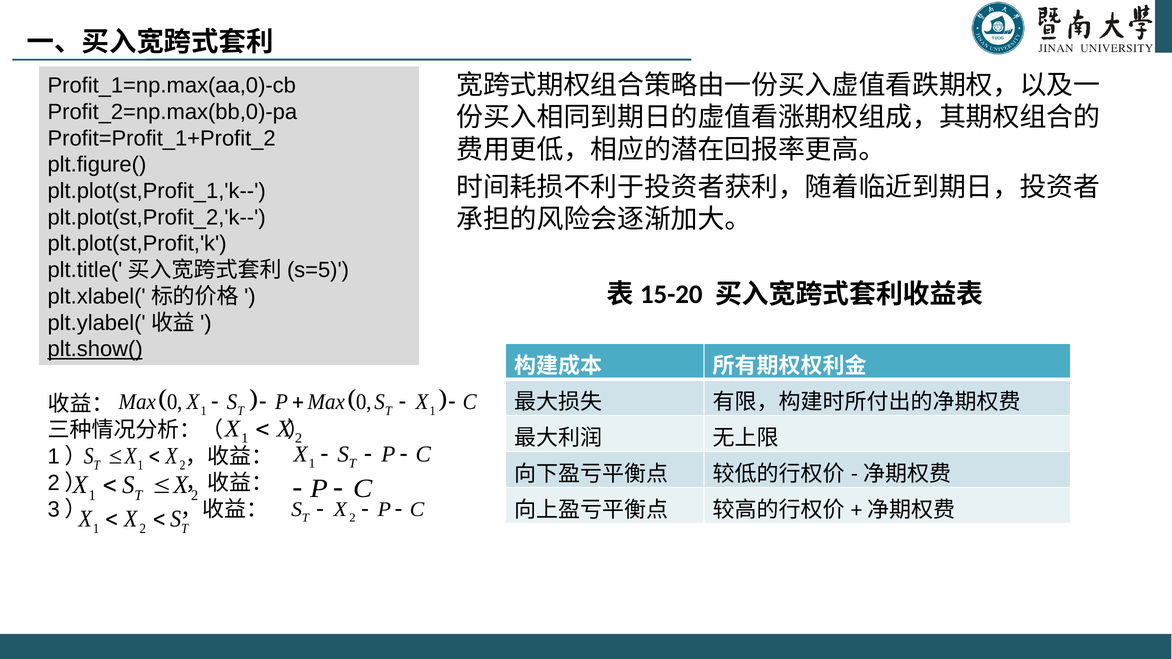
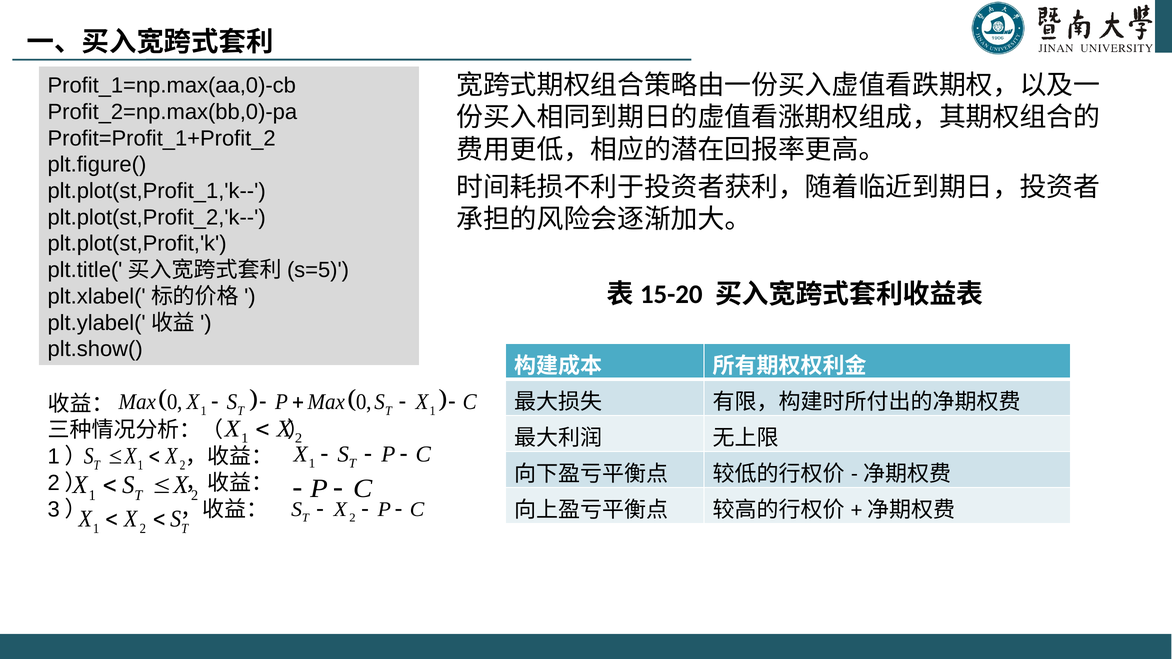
plt.show( underline: present -> none (95, 349)
